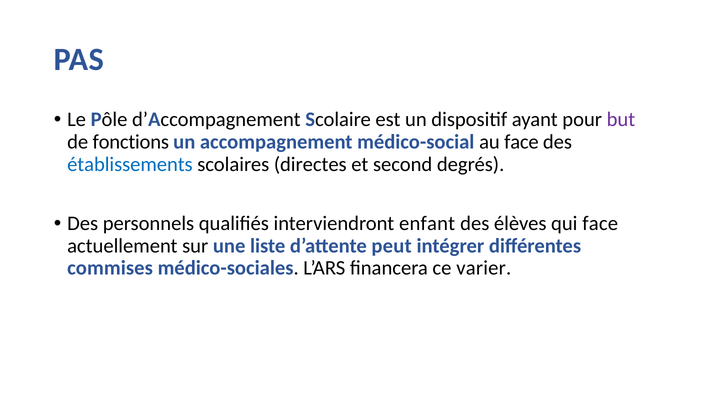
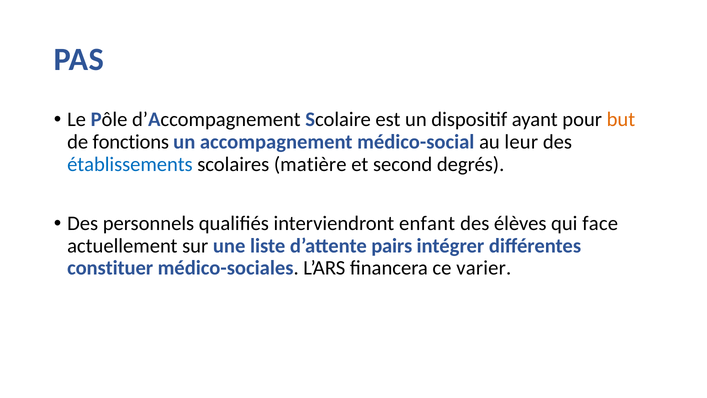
but colour: purple -> orange (621, 120)
au face: face -> leur (521, 142)
directes: directes -> matière (310, 164)
peut: peut -> pairs (392, 246)
commises: commises -> constituer (110, 268)
